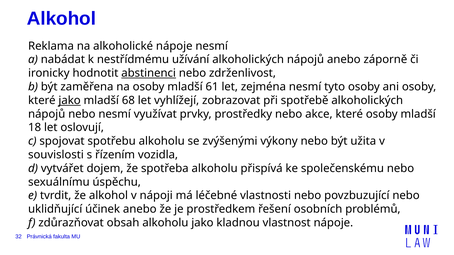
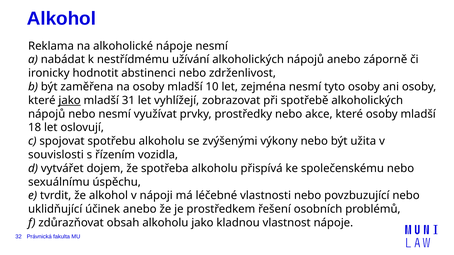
abstinenci underline: present -> none (149, 73)
61: 61 -> 10 (212, 87)
68: 68 -> 31 (128, 100)
